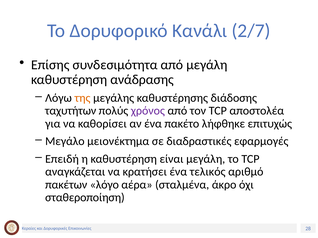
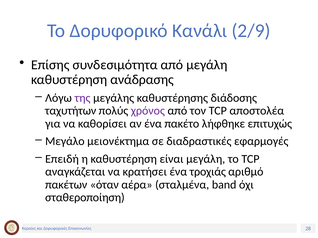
2/7: 2/7 -> 2/9 (251, 31)
της colour: orange -> purple (82, 98)
τελικός: τελικός -> τροχιάς (208, 172)
λόγο: λόγο -> όταν (104, 185)
άκρο: άκρο -> band (224, 185)
